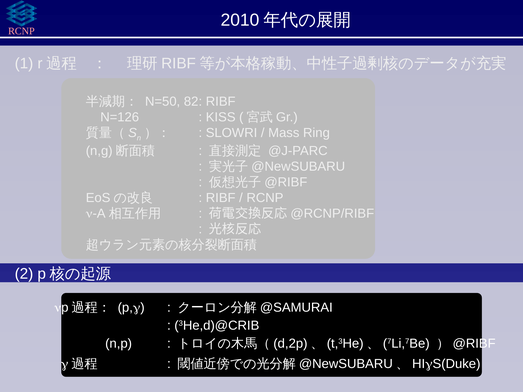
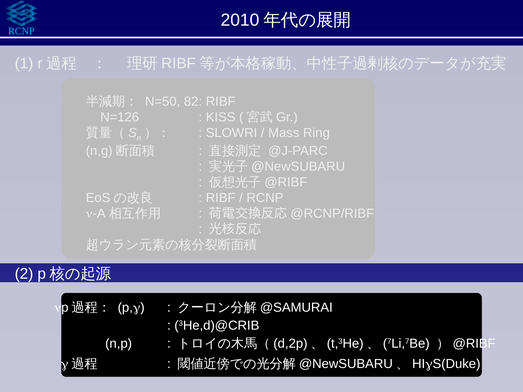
RCNP colour: pink -> light blue (21, 31)
